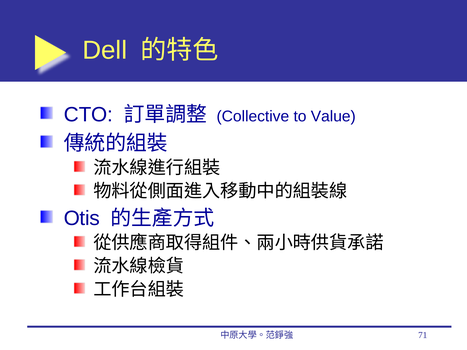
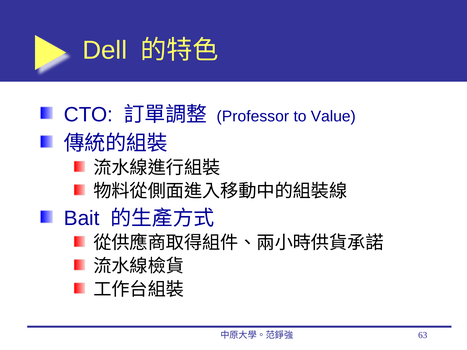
Collective: Collective -> Professor (253, 116)
Otis: Otis -> Bait (82, 218)
71: 71 -> 63 (423, 335)
